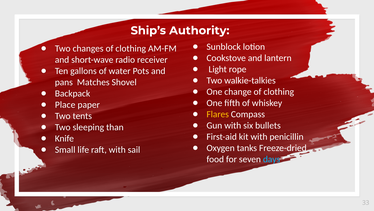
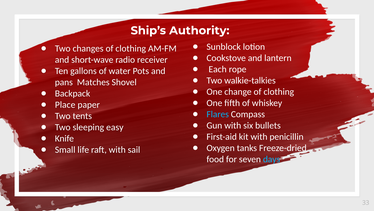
Light: Light -> Each (218, 69)
Flares colour: yellow -> light blue (218, 114)
than: than -> easy (115, 127)
